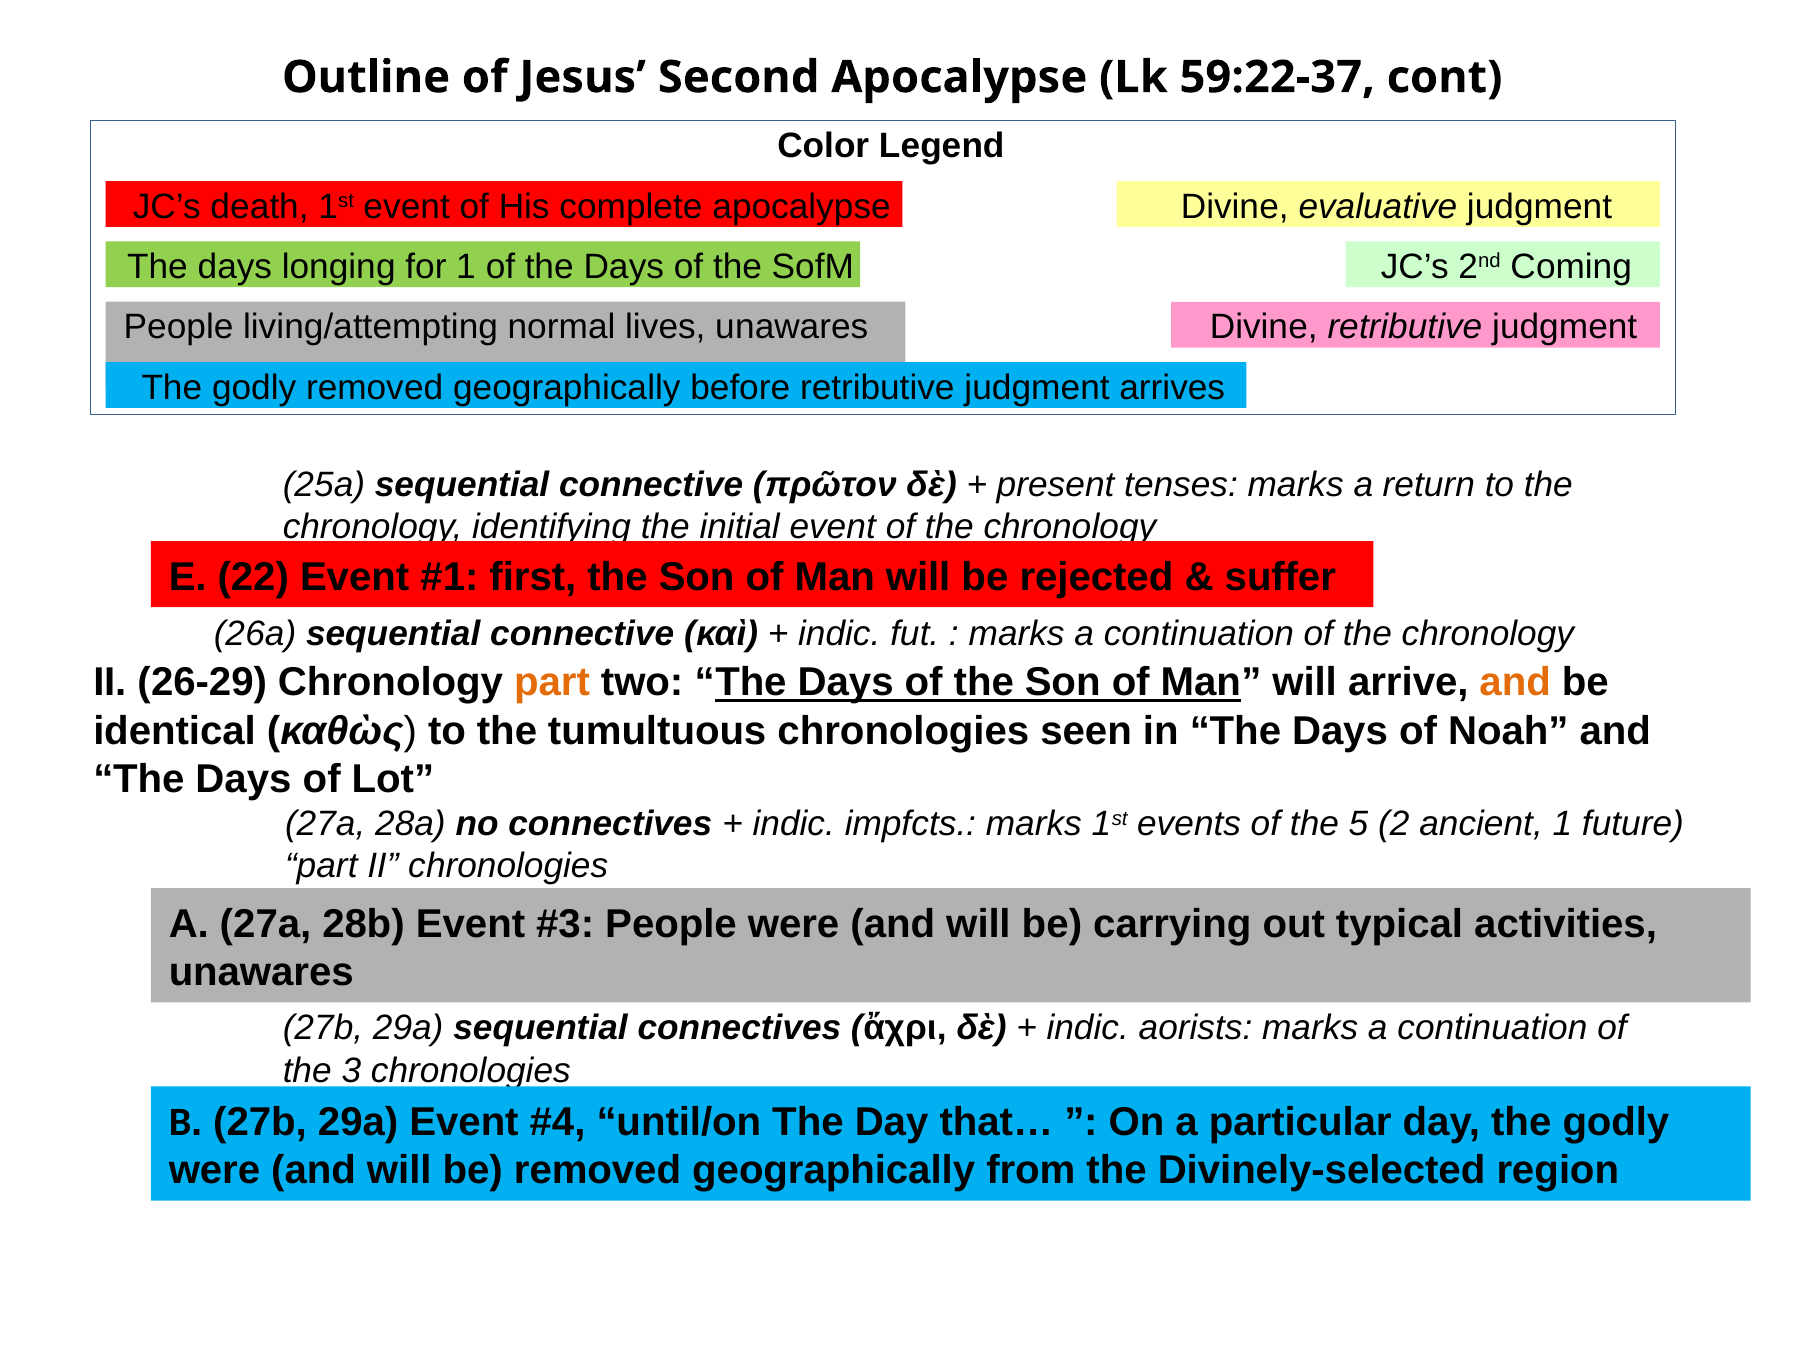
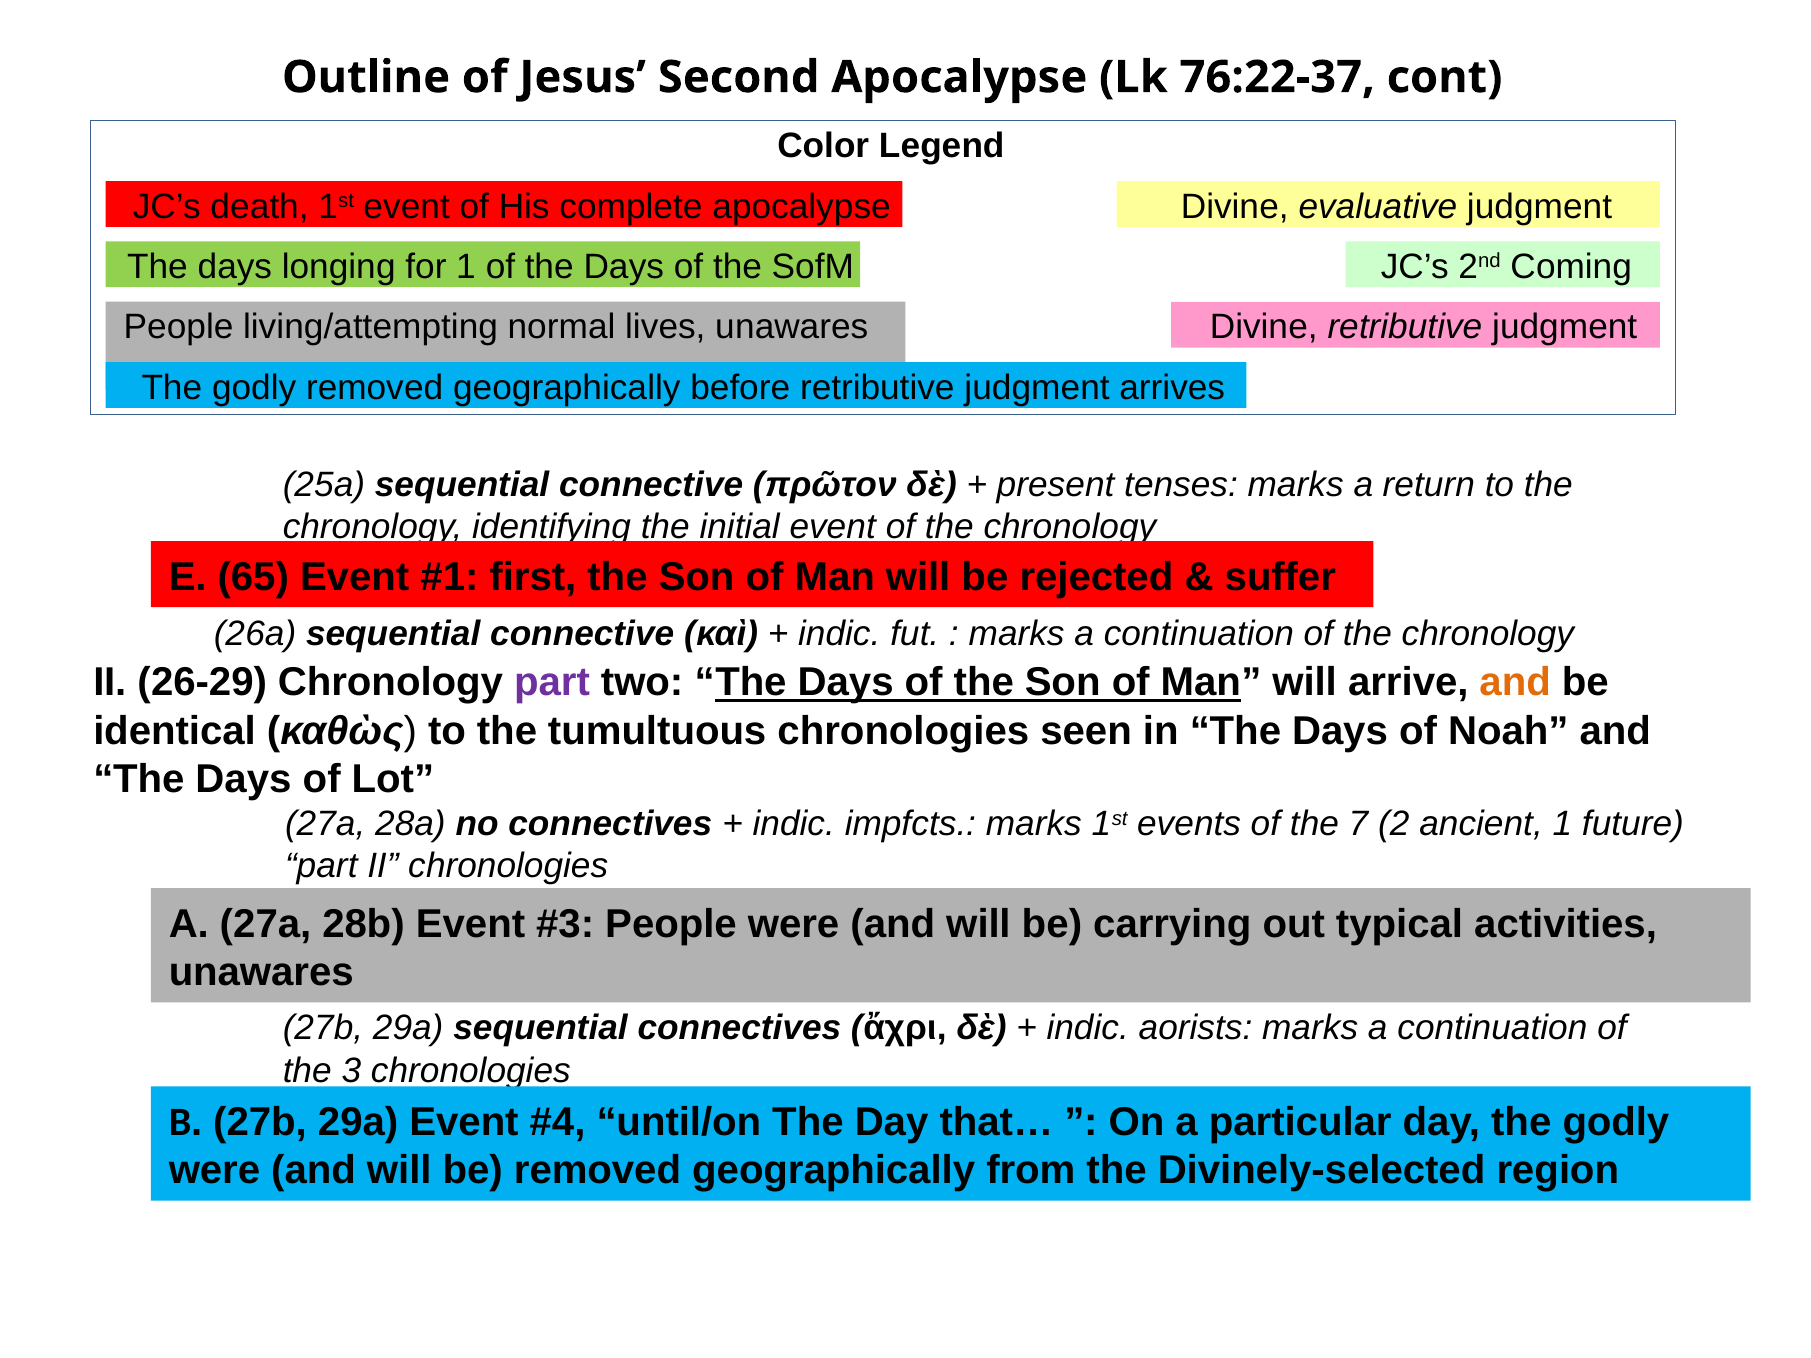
59:22-37: 59:22-37 -> 76:22-37 (1277, 77)
22: 22 -> 65 (253, 577)
part colour: orange -> purple (552, 683)
5: 5 -> 7 (1358, 824)
